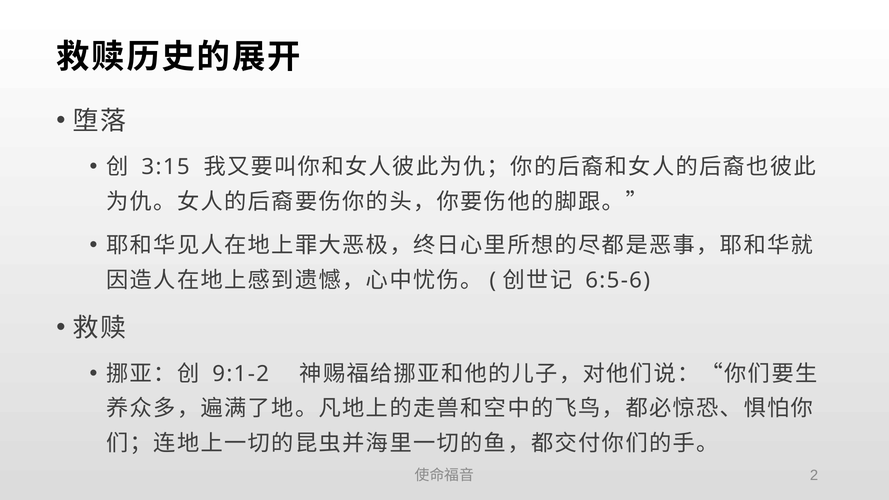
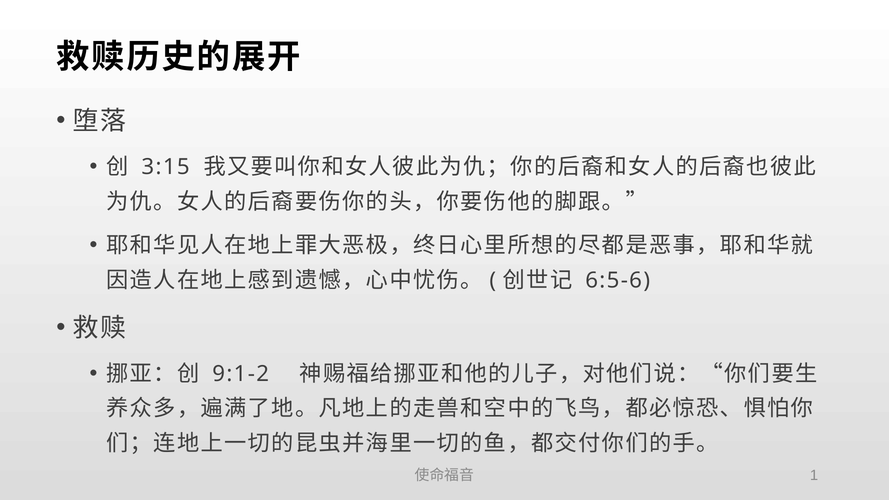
2: 2 -> 1 (814, 476)
